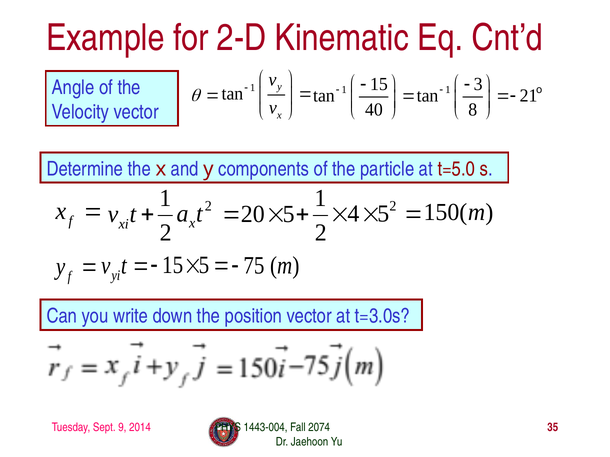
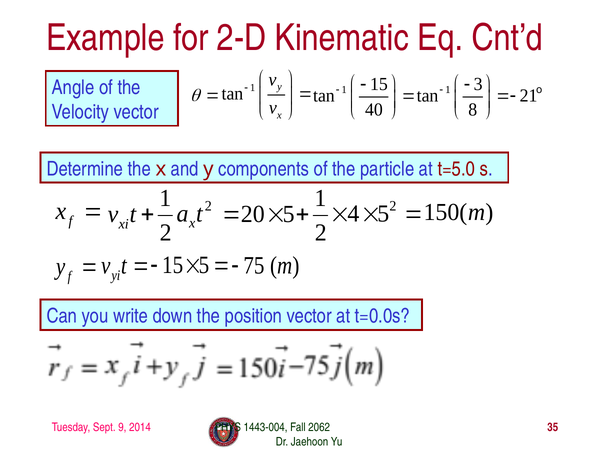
t=3.0s: t=3.0s -> t=0.0s (382, 317)
2074: 2074 -> 2062 (319, 428)
